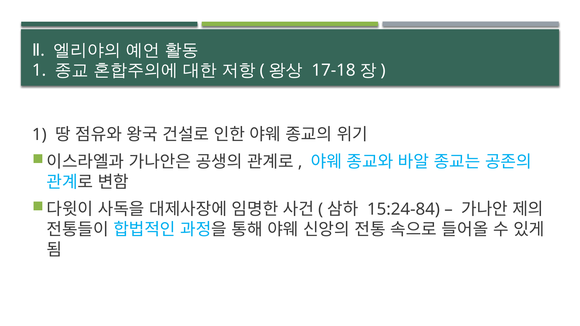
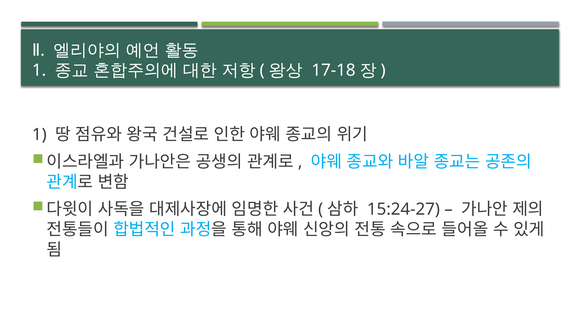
15:24-84: 15:24-84 -> 15:24-27 (403, 210)
